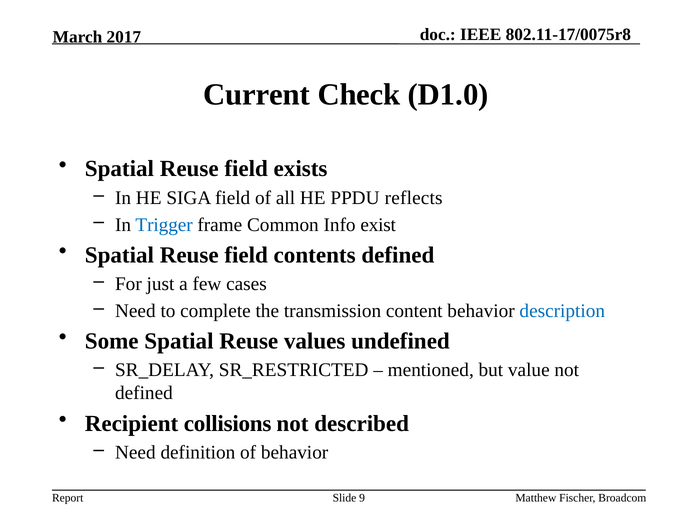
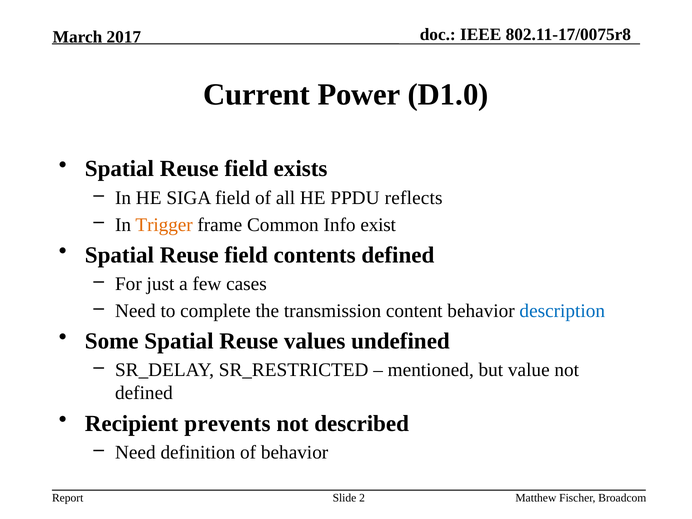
Check: Check -> Power (359, 94)
Trigger colour: blue -> orange (164, 225)
collisions: collisions -> prevents (227, 423)
9: 9 -> 2 (362, 498)
